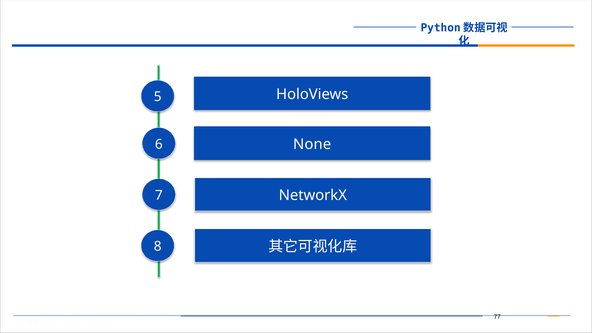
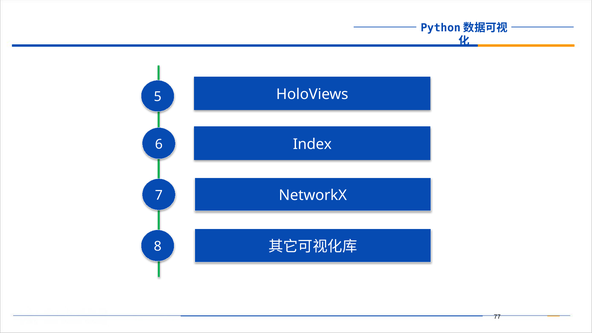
None: None -> Index (312, 144)
